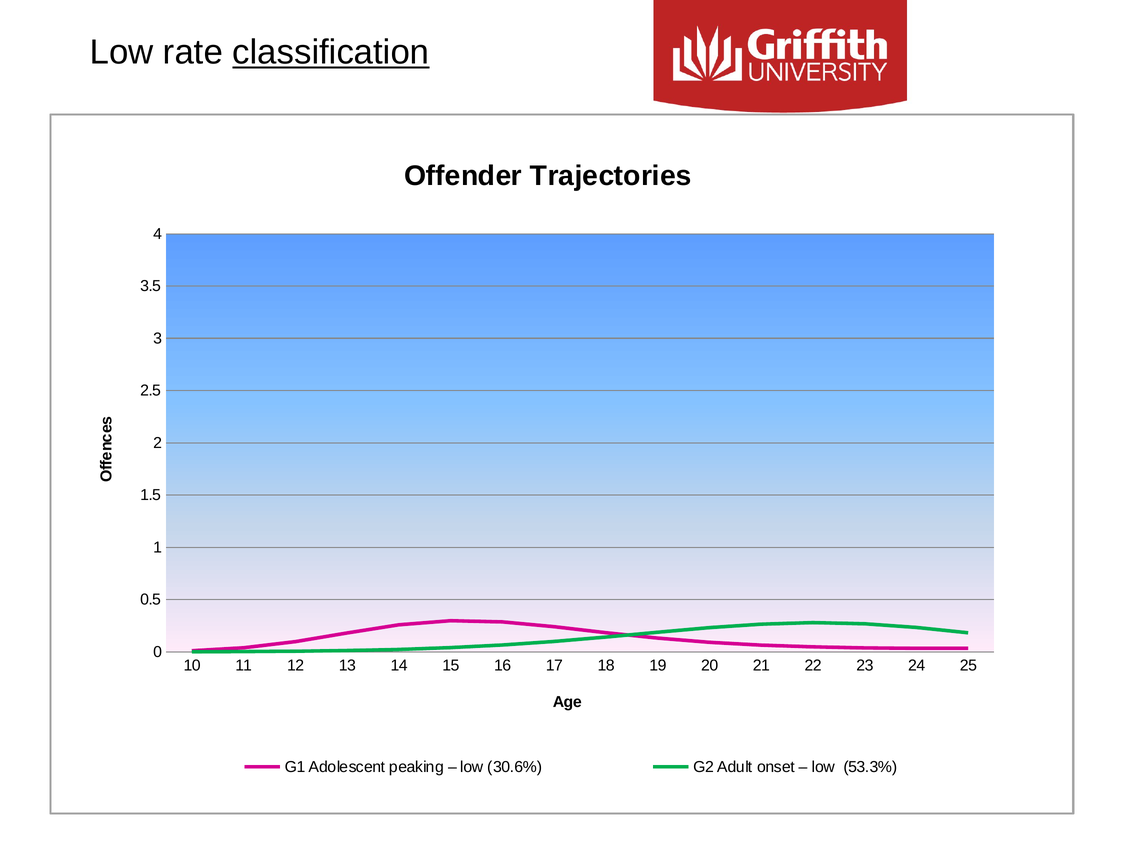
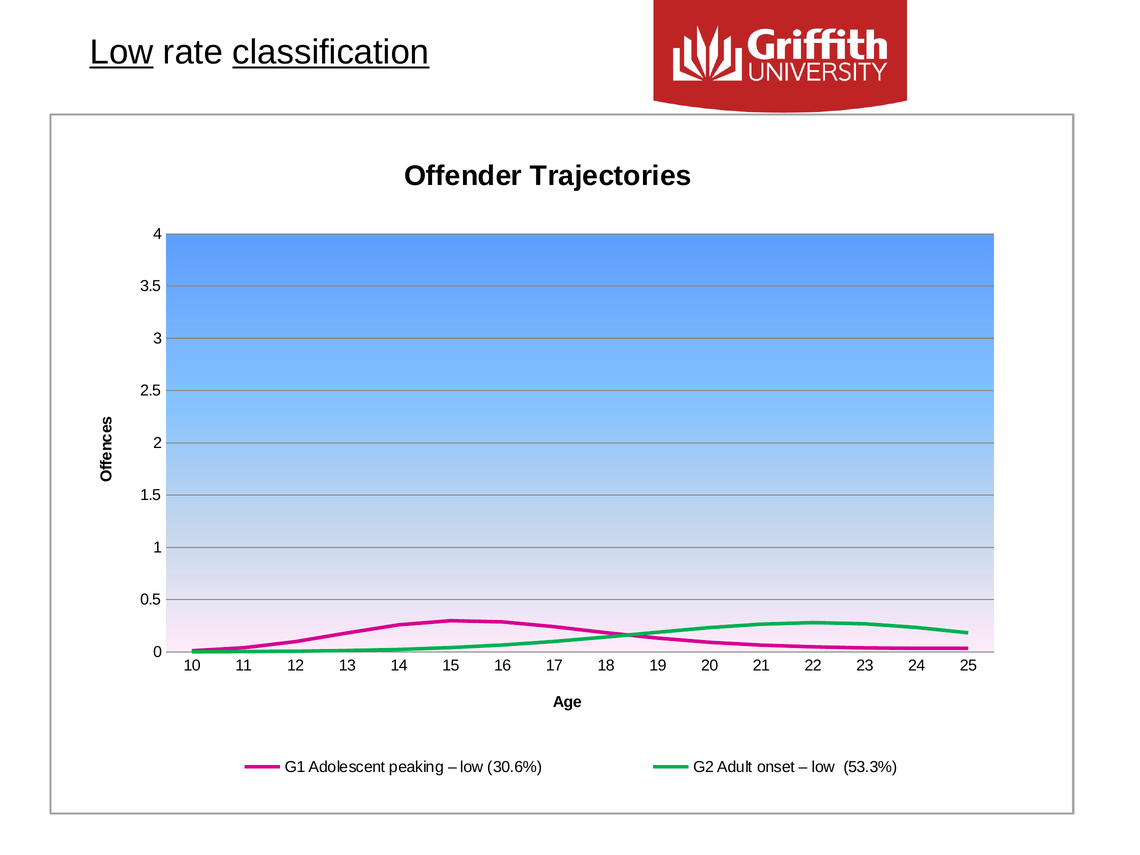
Low underline: none -> present (122, 52)
